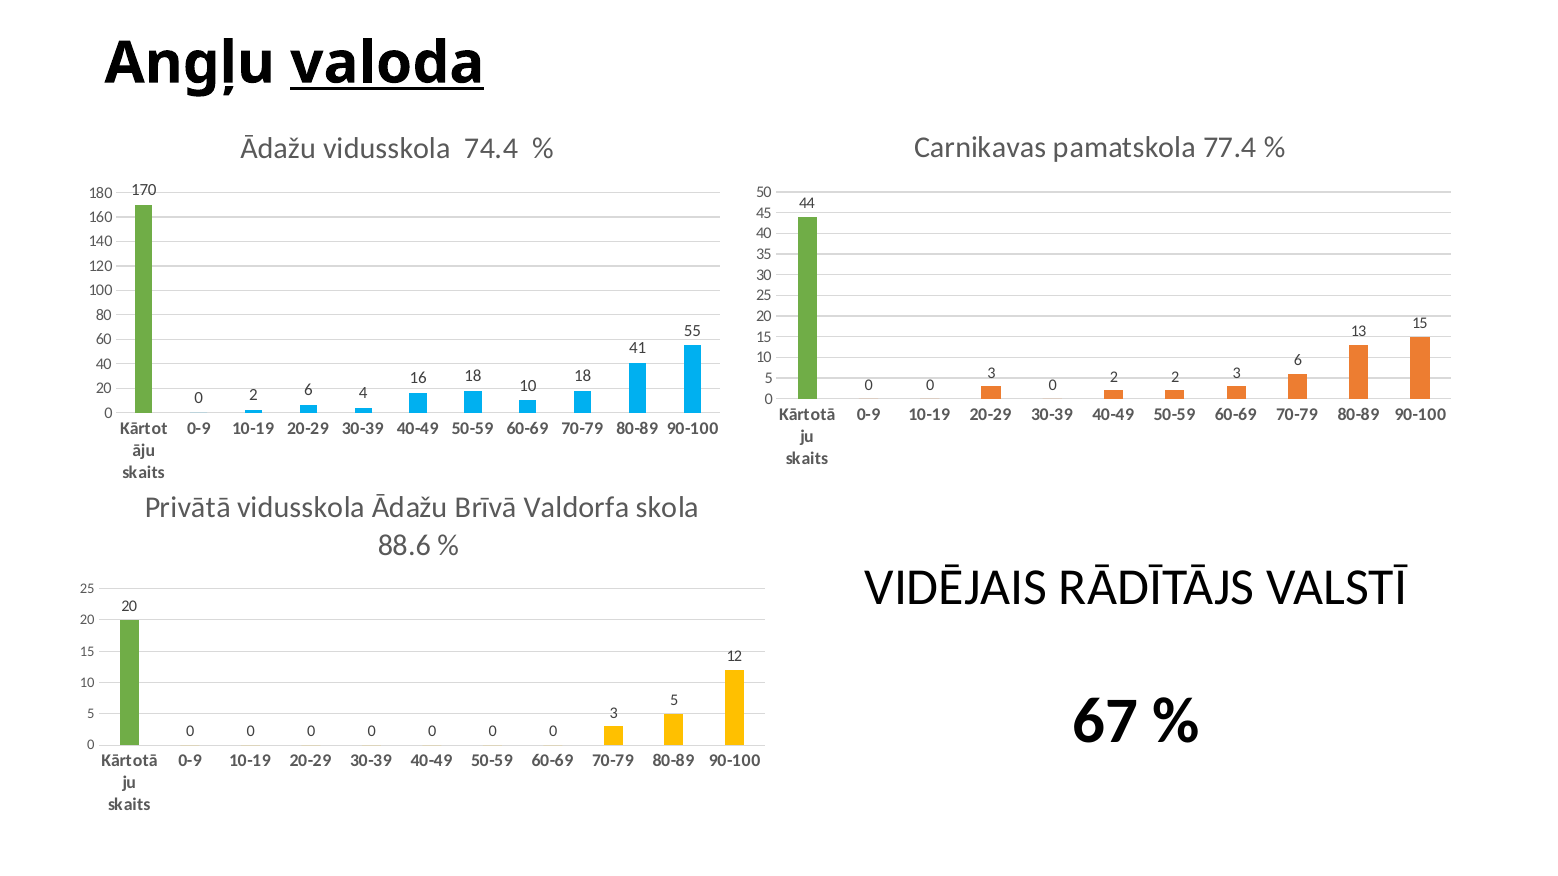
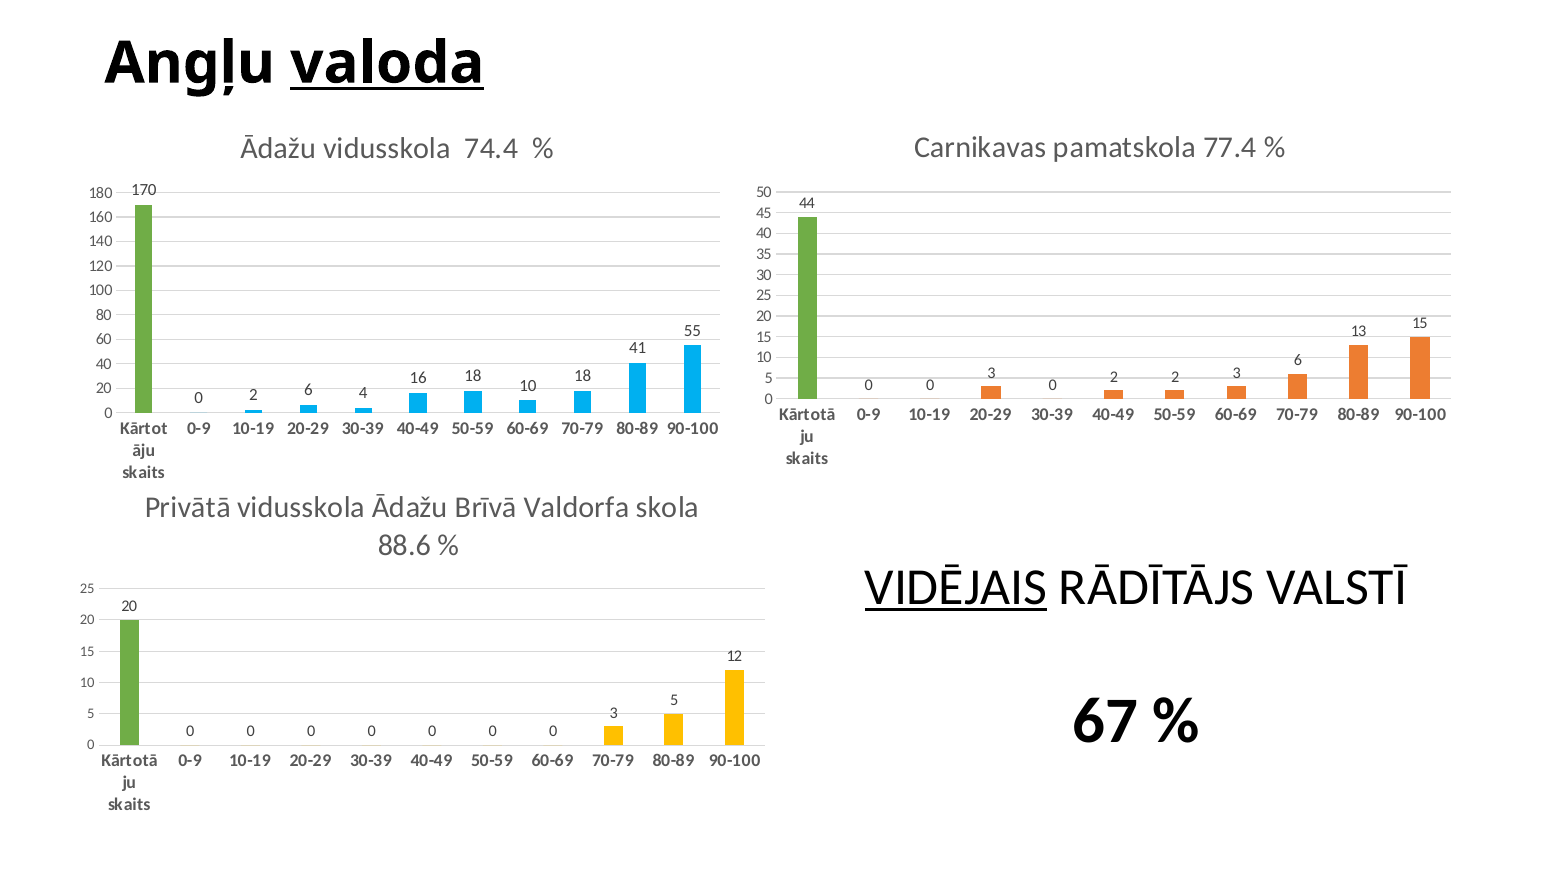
VIDĒJAIS underline: none -> present (956, 588)
